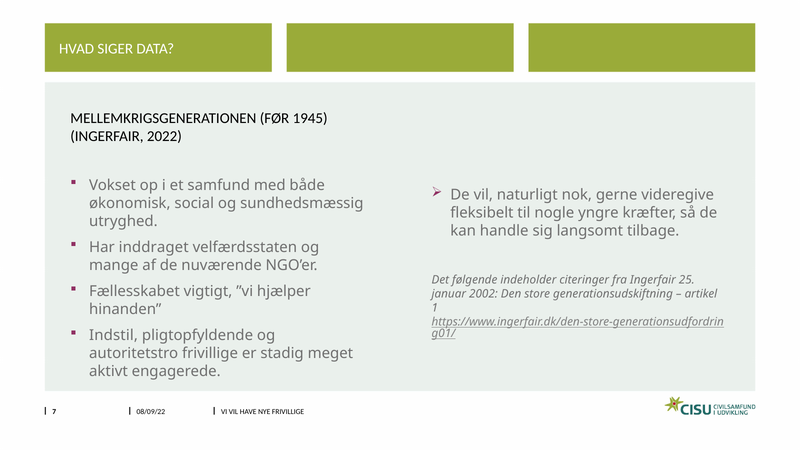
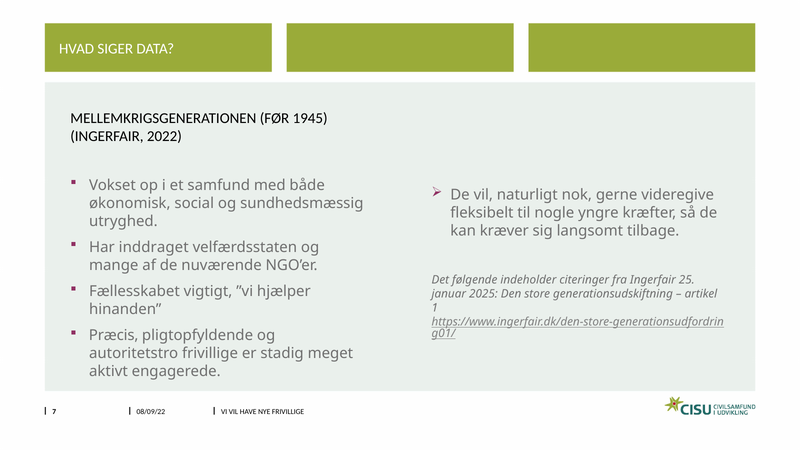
handle: handle -> kræver (504, 231)
2002: 2002 -> 2025 (483, 294)
Indstil: Indstil -> Præcis (114, 335)
